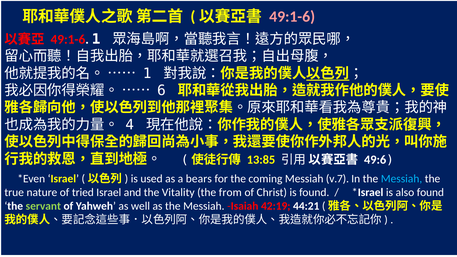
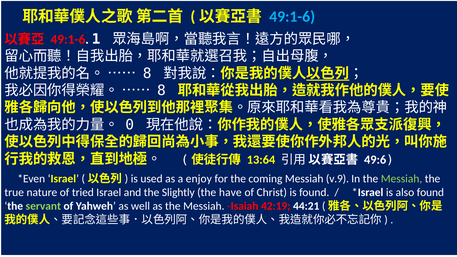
49:1-6 colour: pink -> light blue (292, 17)
1: 1 -> 8 (147, 73)
6: 6 -> 8 (161, 90)
4: 4 -> 0 (130, 125)
13:85: 13:85 -> 13:64 (261, 160)
bears: bears -> enjoy (199, 179)
v.7: v.7 -> v.9 (337, 179)
Messiah colour: light blue -> light green (402, 179)
Vitality: Vitality -> Slightly (178, 193)
from: from -> have (230, 193)
